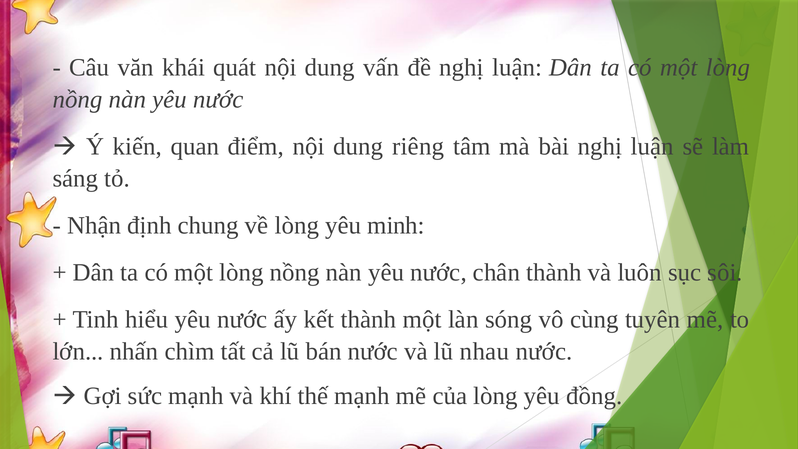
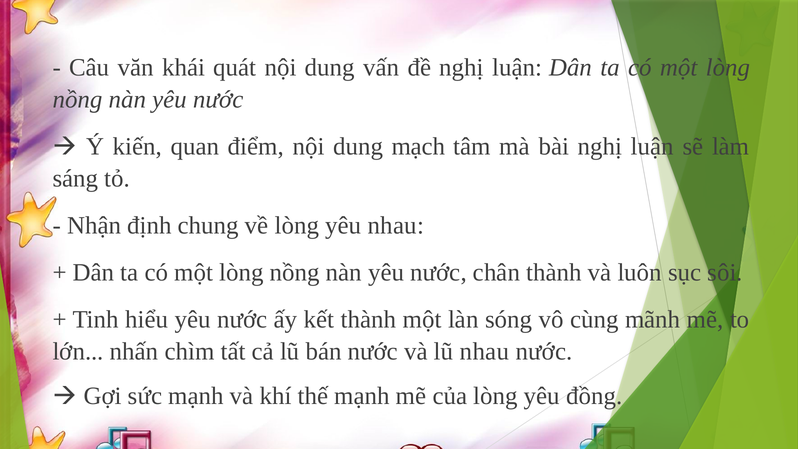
riêng: riêng -> mạch (418, 146)
yêu minh: minh -> nhau (396, 225)
tuyên: tuyên -> mãnh (653, 319)
